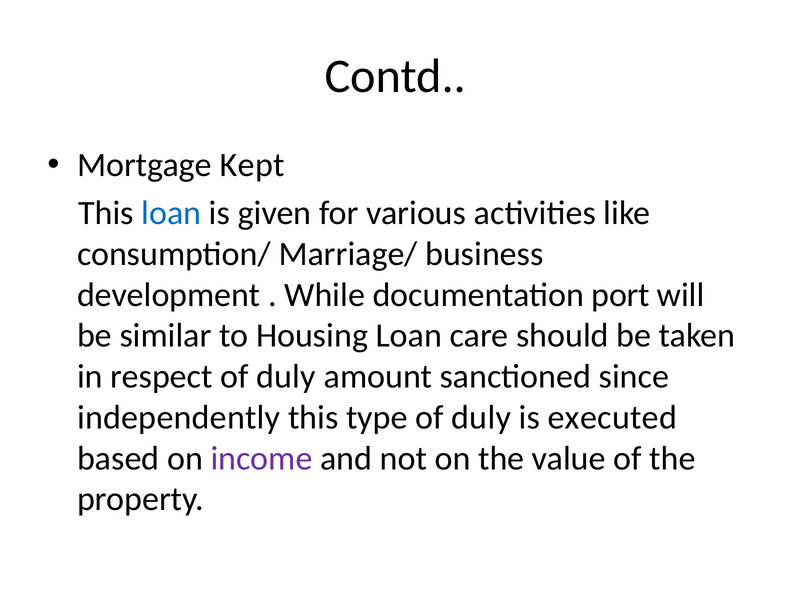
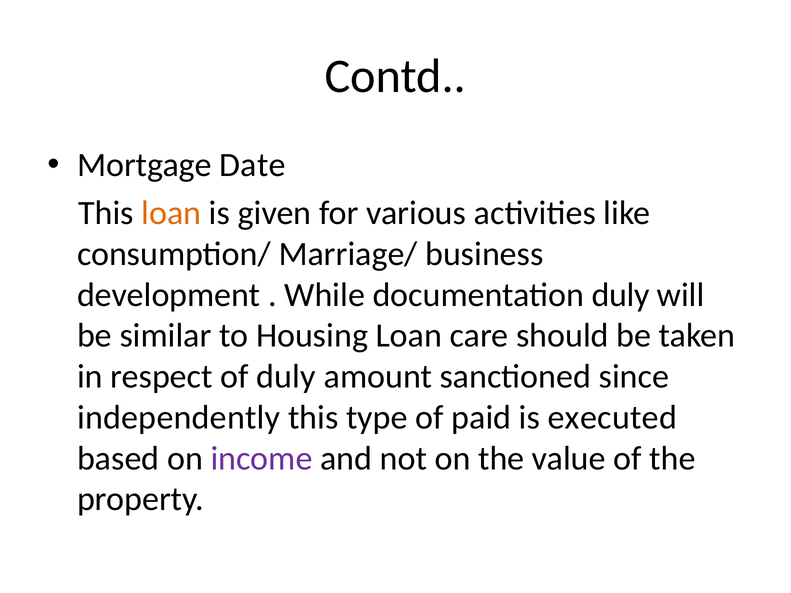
Kept: Kept -> Date (252, 165)
loan colour: blue -> orange (171, 213)
documentation port: port -> duly (620, 295)
type of duly: duly -> paid (481, 418)
